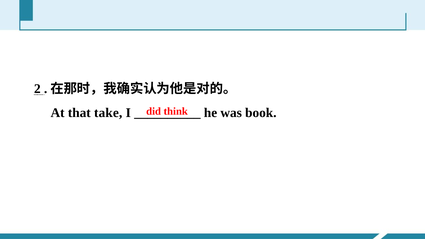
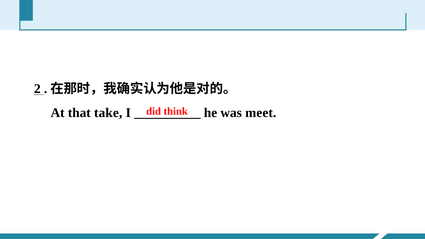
book: book -> meet (261, 113)
